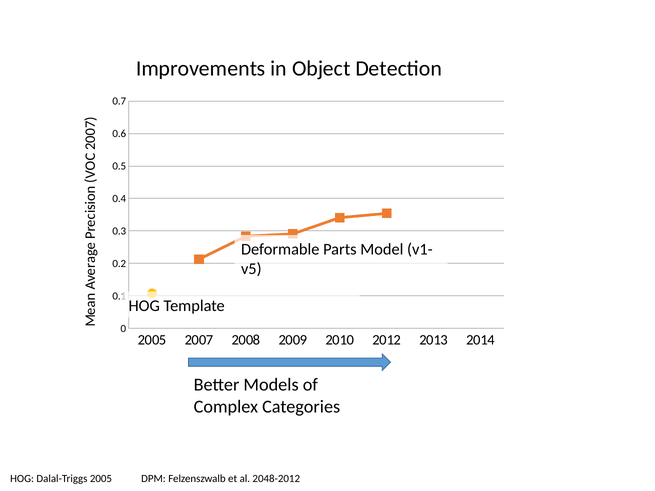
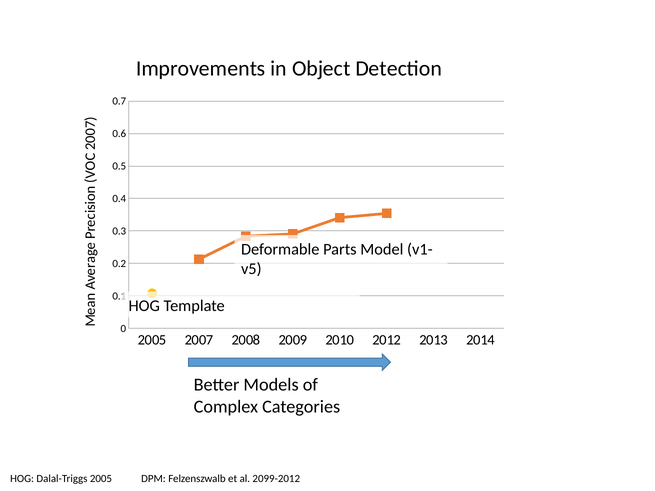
2048-2012: 2048-2012 -> 2099-2012 (276, 479)
